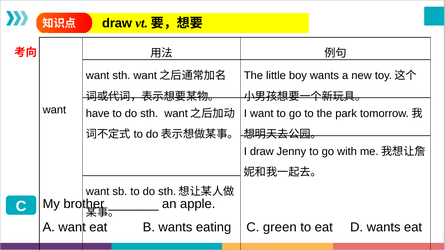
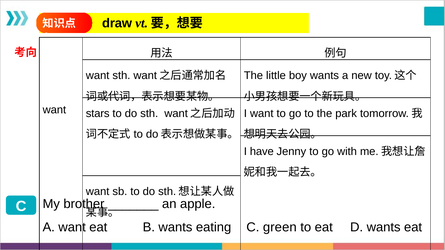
have: have -> stars (98, 114)
I draw: draw -> have (262, 152)
